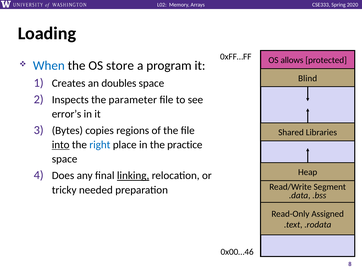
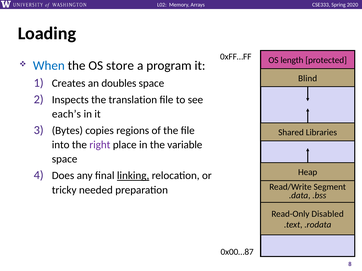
allows: allows -> length (292, 60)
parameter: parameter -> translation (133, 100)
error’s: error’s -> each’s (66, 114)
into underline: present -> none (61, 145)
right colour: blue -> purple (100, 145)
practice: practice -> variable (185, 145)
Assigned: Assigned -> Disabled (328, 214)
0x00…46: 0x00…46 -> 0x00…87 (237, 252)
